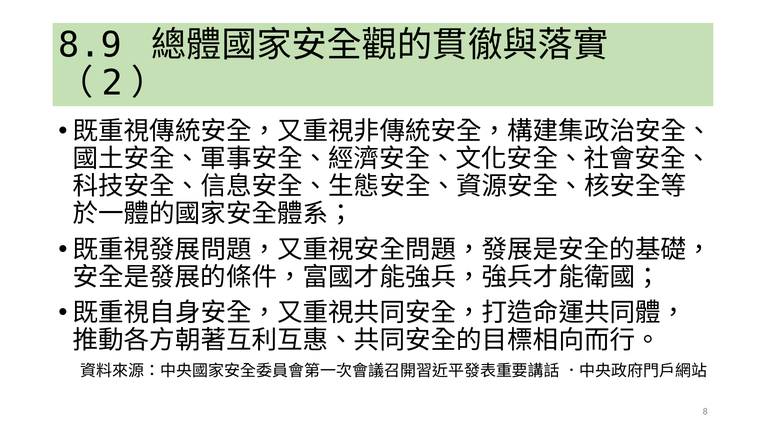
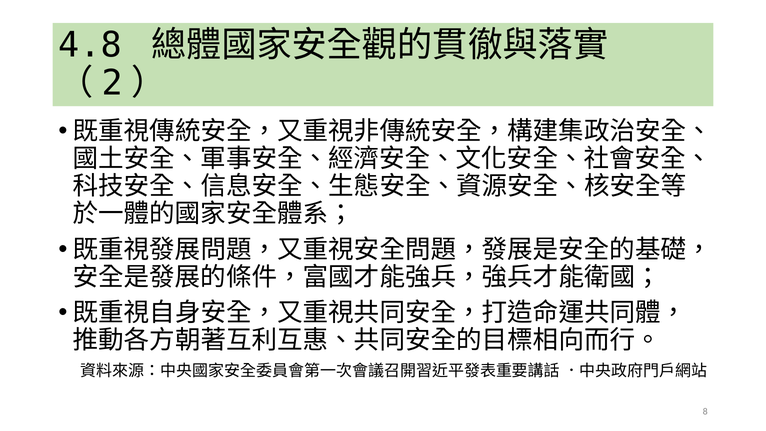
8.9: 8.9 -> 4.8 (90, 45)
